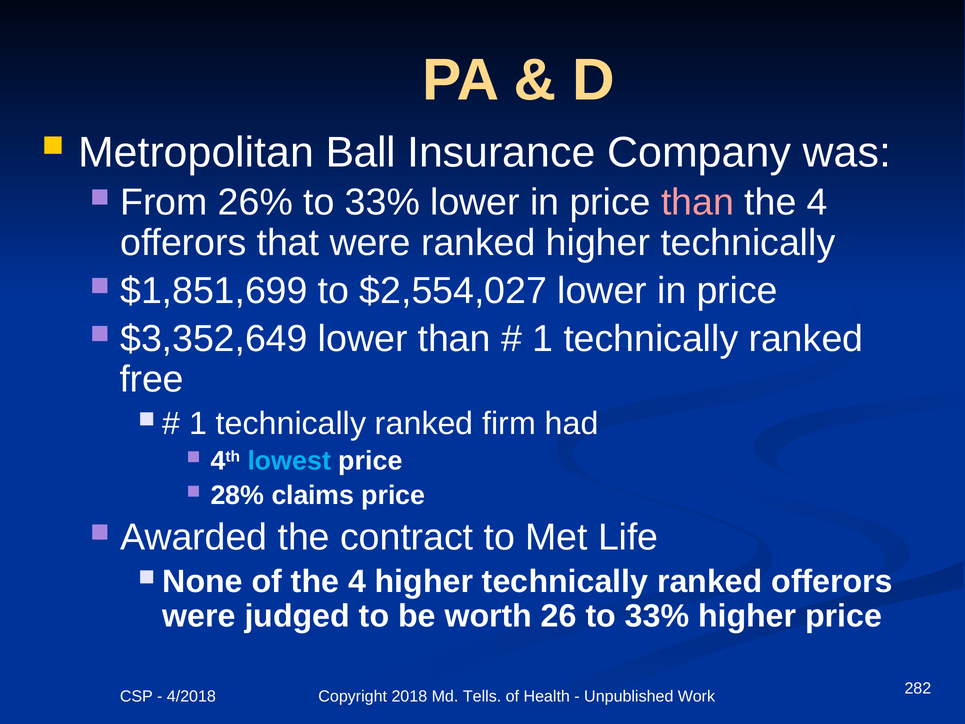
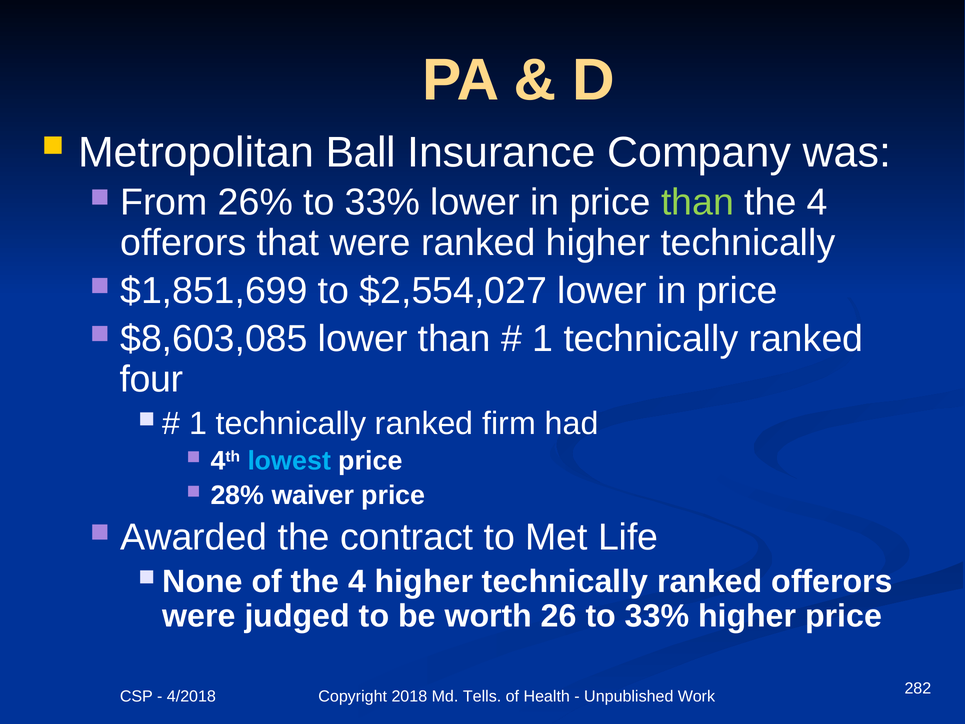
than colour: pink -> light green (698, 202)
$3,352,649: $3,352,649 -> $8,603,085 (214, 339)
free: free -> four (152, 379)
claims: claims -> waiver (313, 495)
